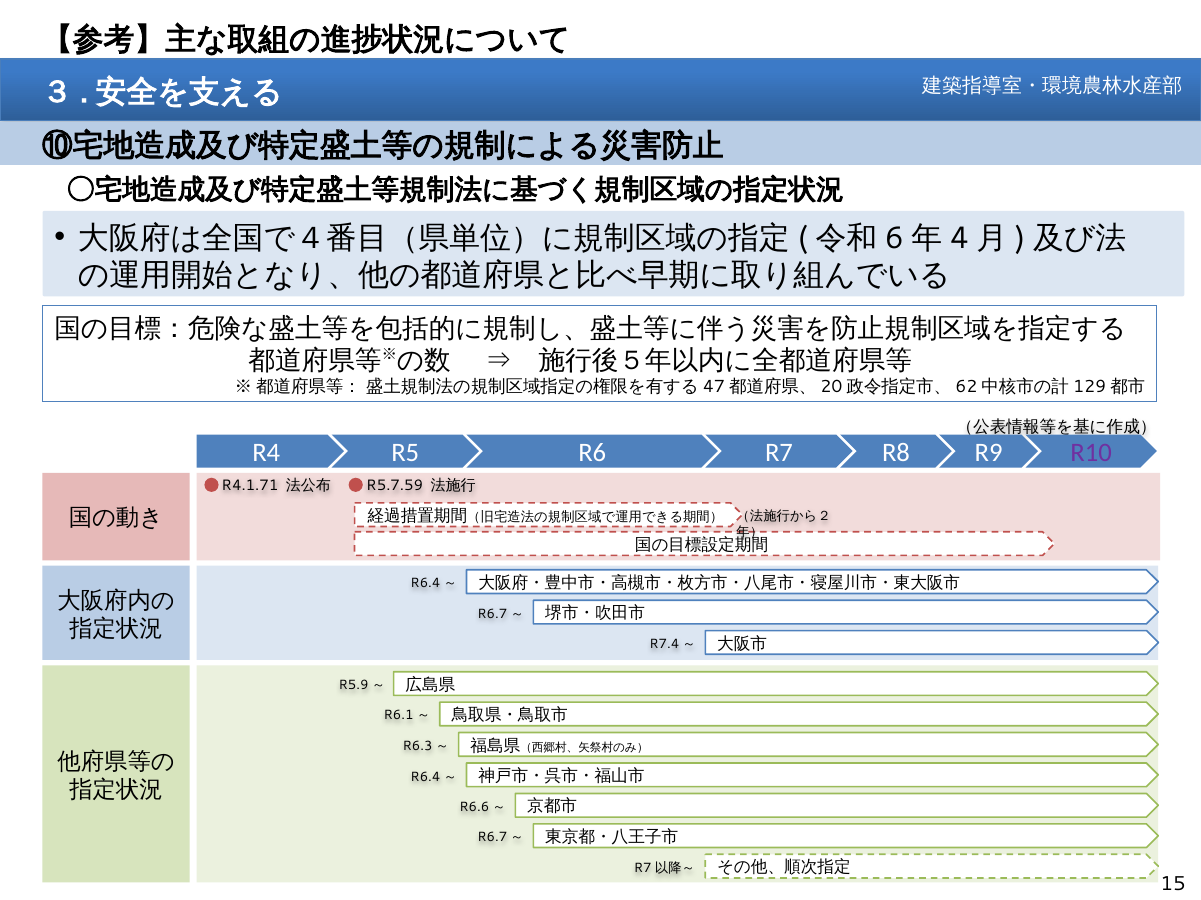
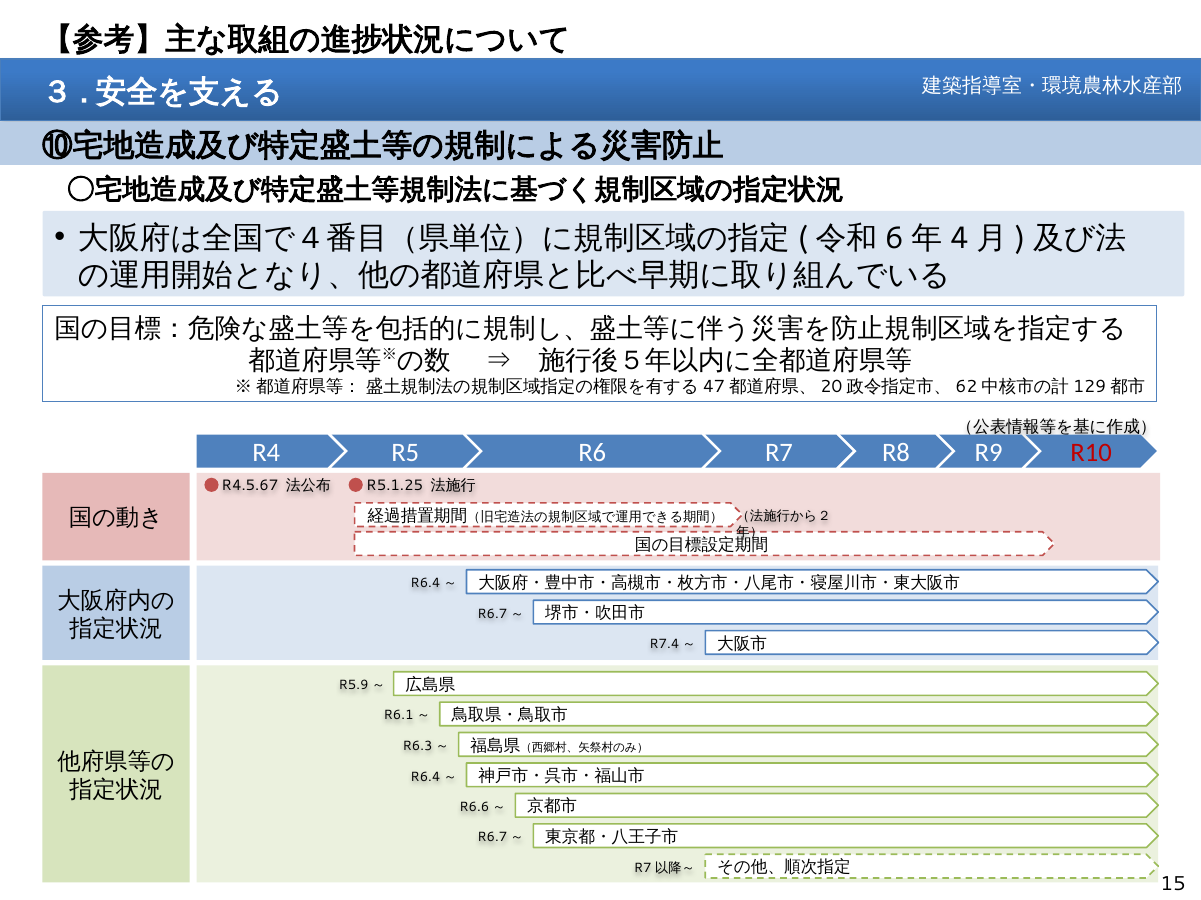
R10 colour: purple -> red (1091, 453)
R4.1.71: R4.1.71 -> R4.5.67 (250, 486)
R5.7.59: R5.7.59 -> R5.1.25 (395, 486)
